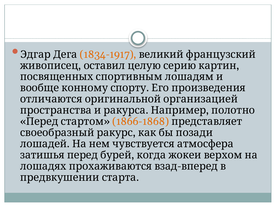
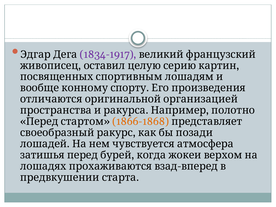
1834-1917 colour: orange -> purple (108, 54)
